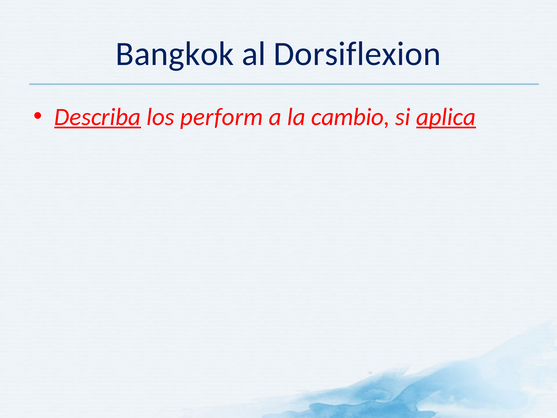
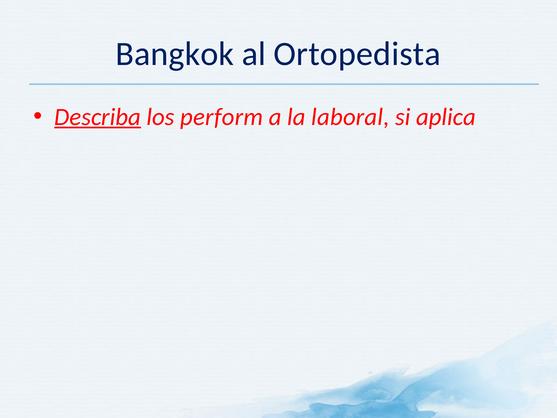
Dorsiflexion: Dorsiflexion -> Ortopedista (357, 54)
cambio: cambio -> laboral (350, 117)
aplica underline: present -> none (446, 117)
